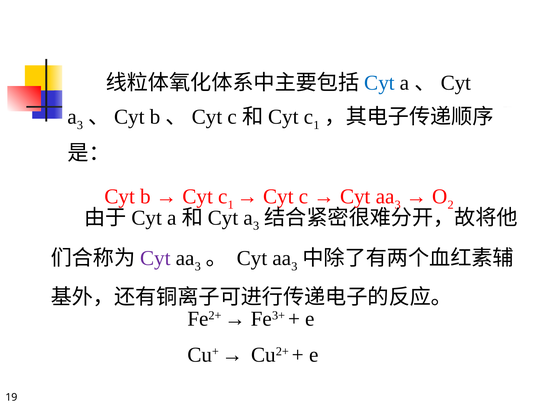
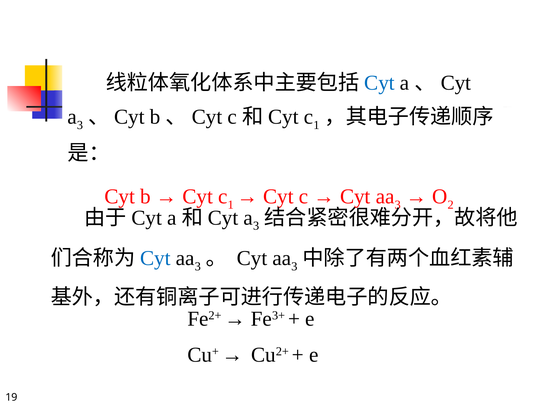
Cyt colour: purple -> blue (155, 258)
